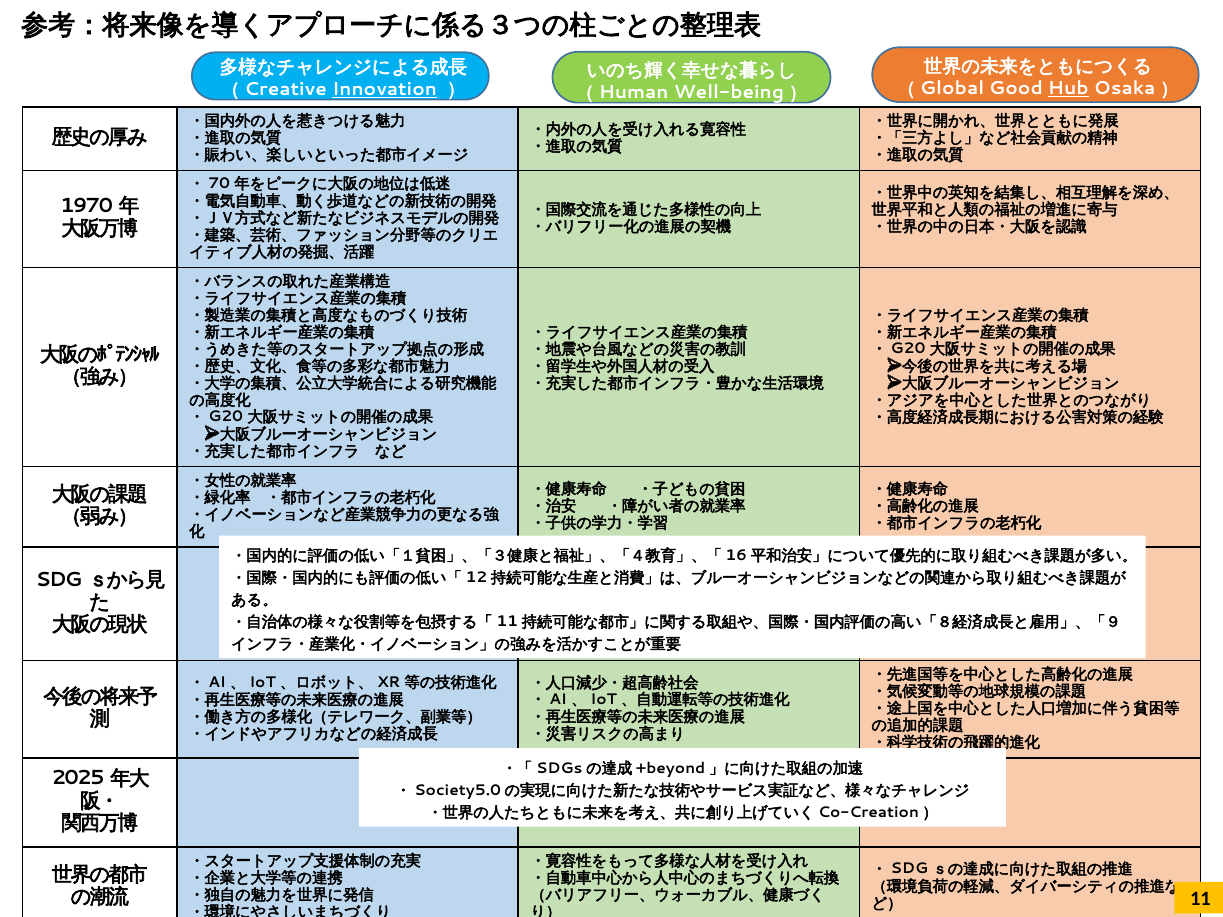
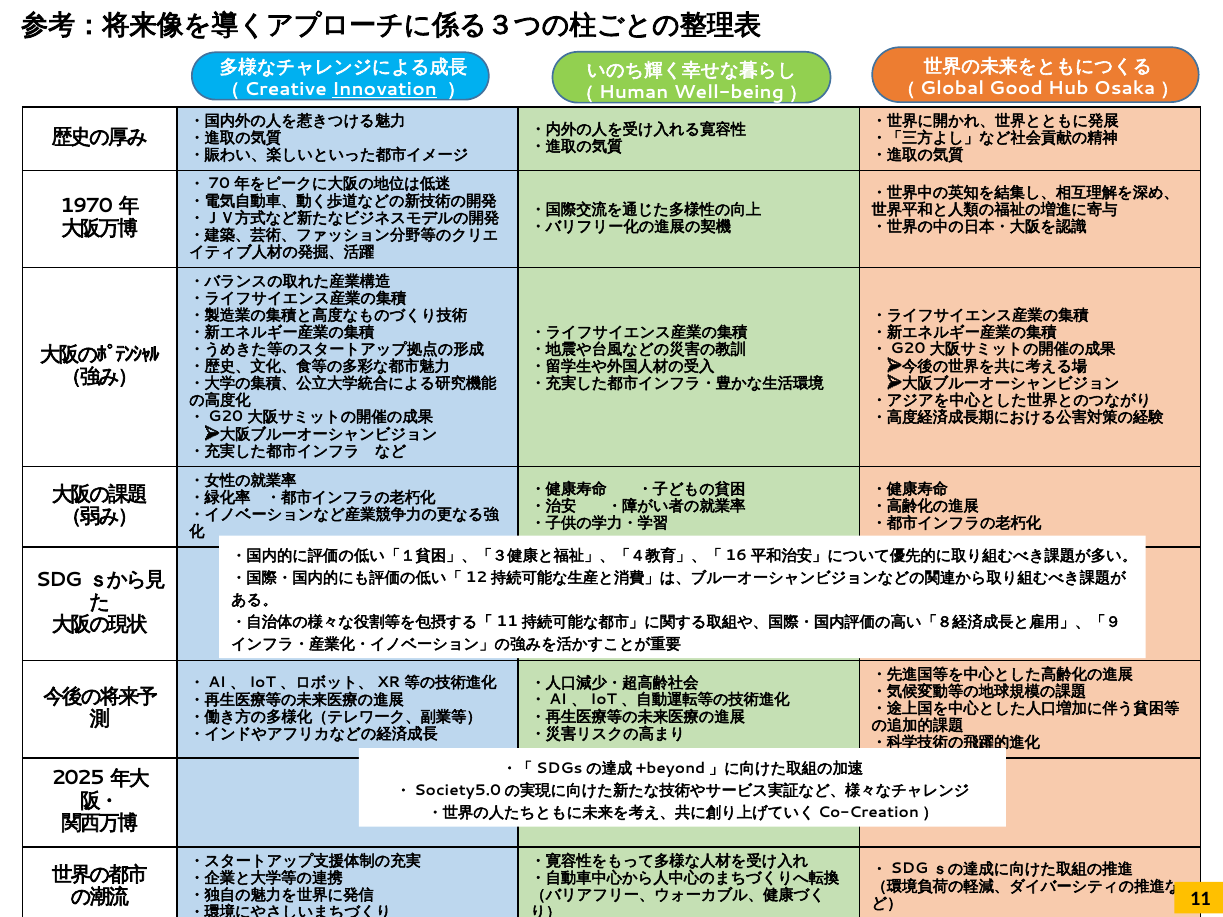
Hub underline: present -> none (1068, 89)
